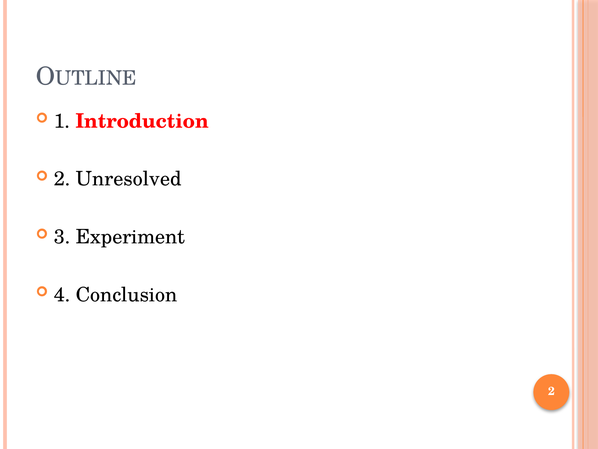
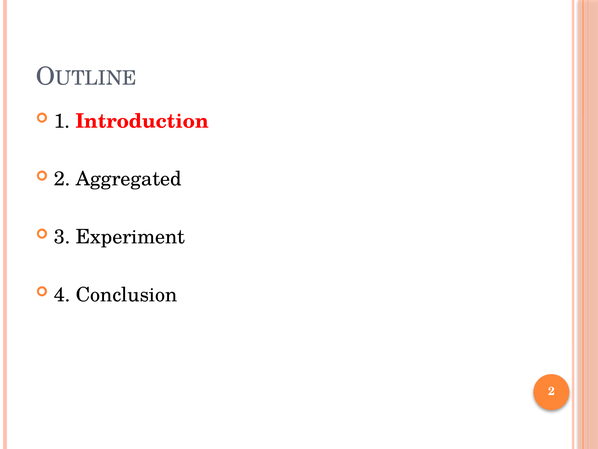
Unresolved: Unresolved -> Aggregated (129, 179)
